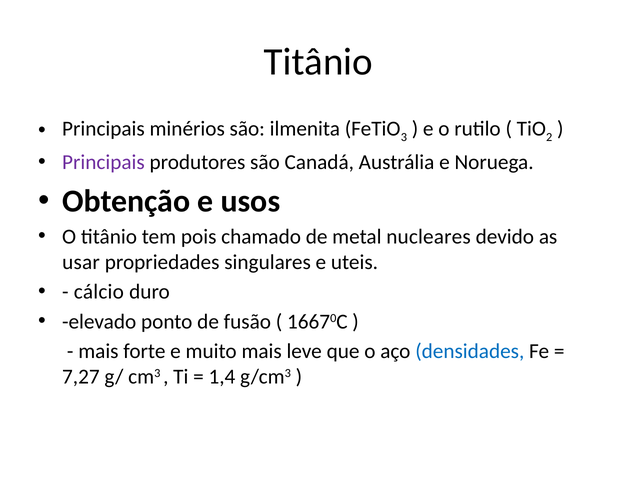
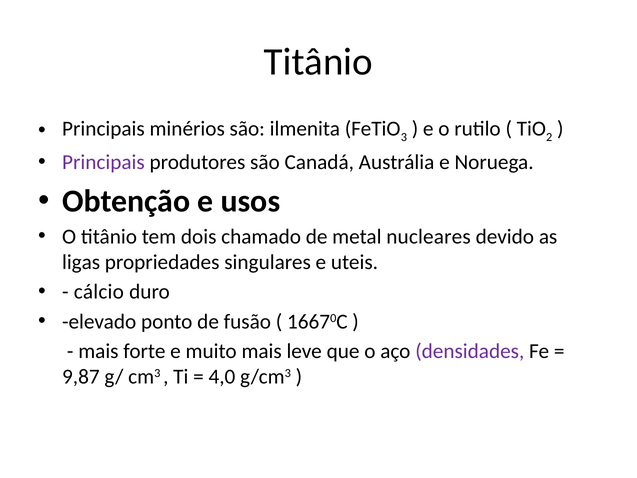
pois: pois -> dois (199, 236)
usar: usar -> ligas (81, 262)
densidades colour: blue -> purple (470, 351)
7,27: 7,27 -> 9,87 (81, 377)
1,4: 1,4 -> 4,0 (222, 377)
